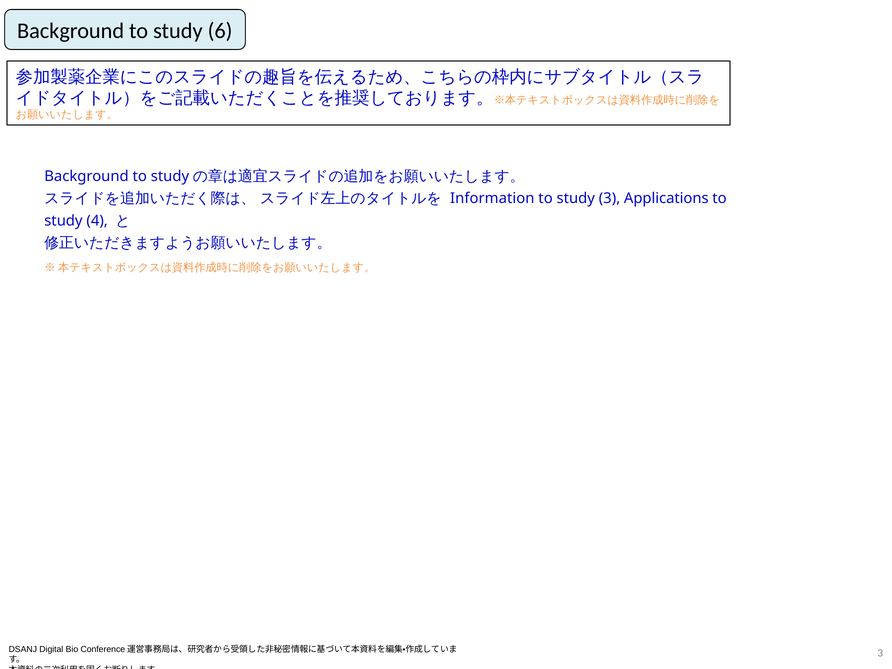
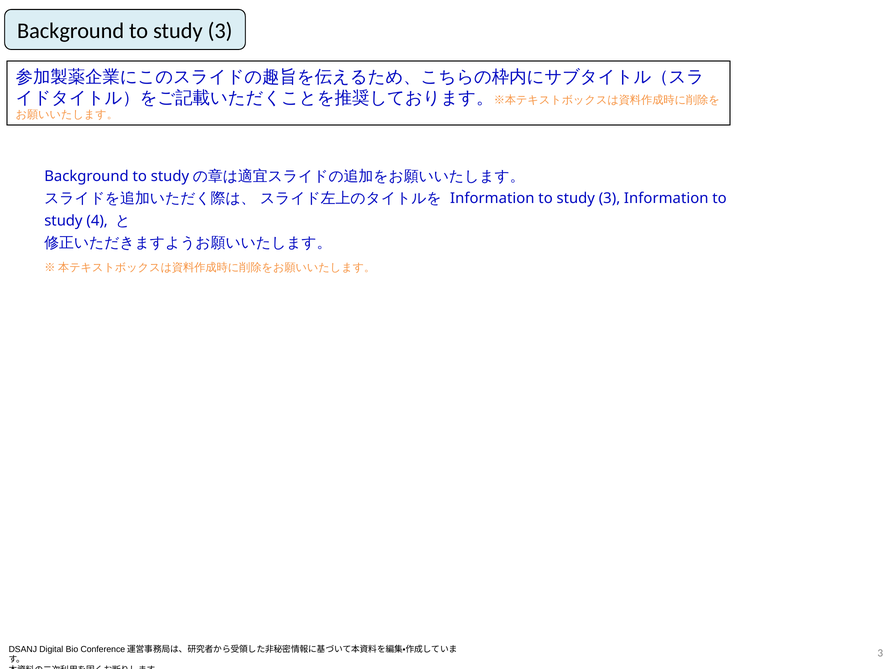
Background to study 6: 6 -> 3 (220, 31)
3 Applications: Applications -> Information (666, 198)
